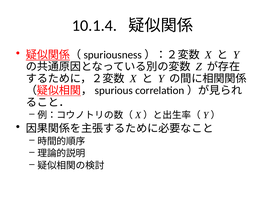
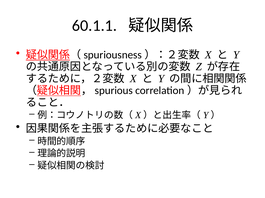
10.1.4: 10.1.4 -> 60.1.1 (94, 26)
